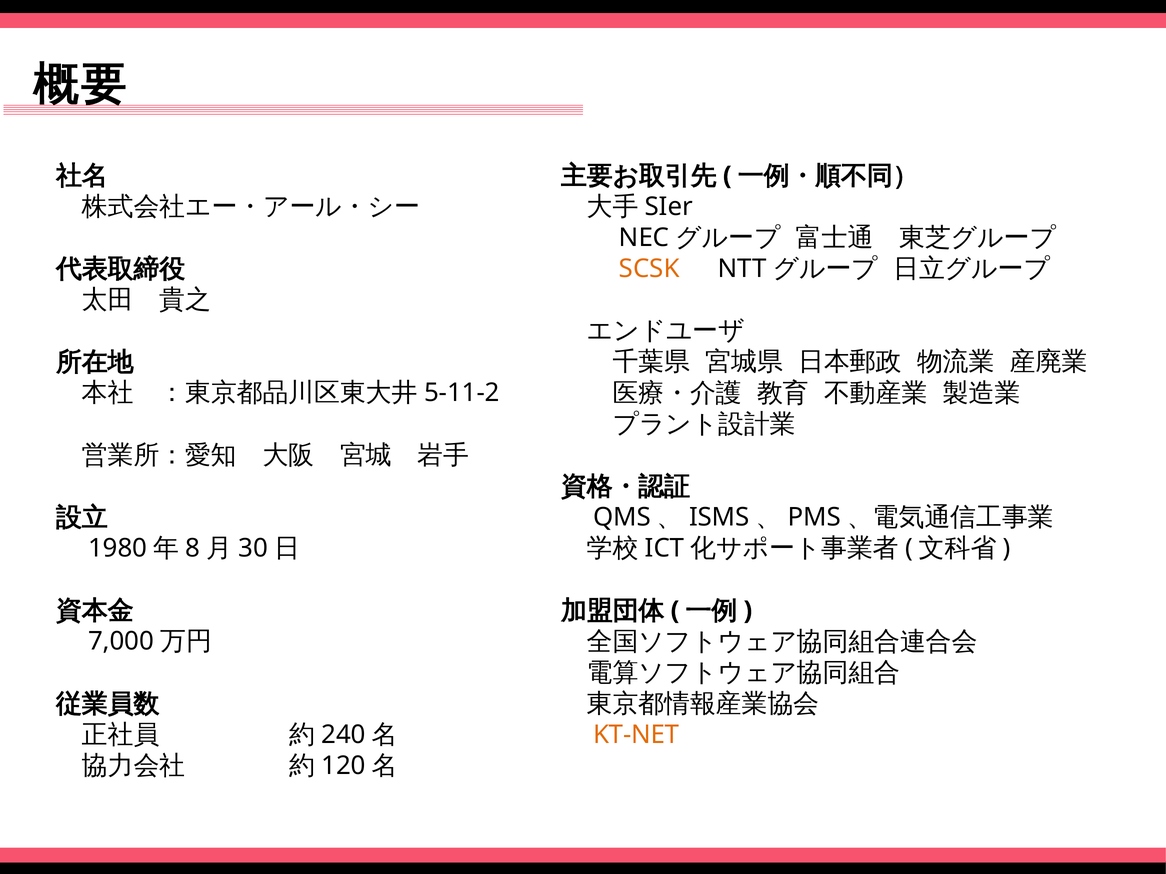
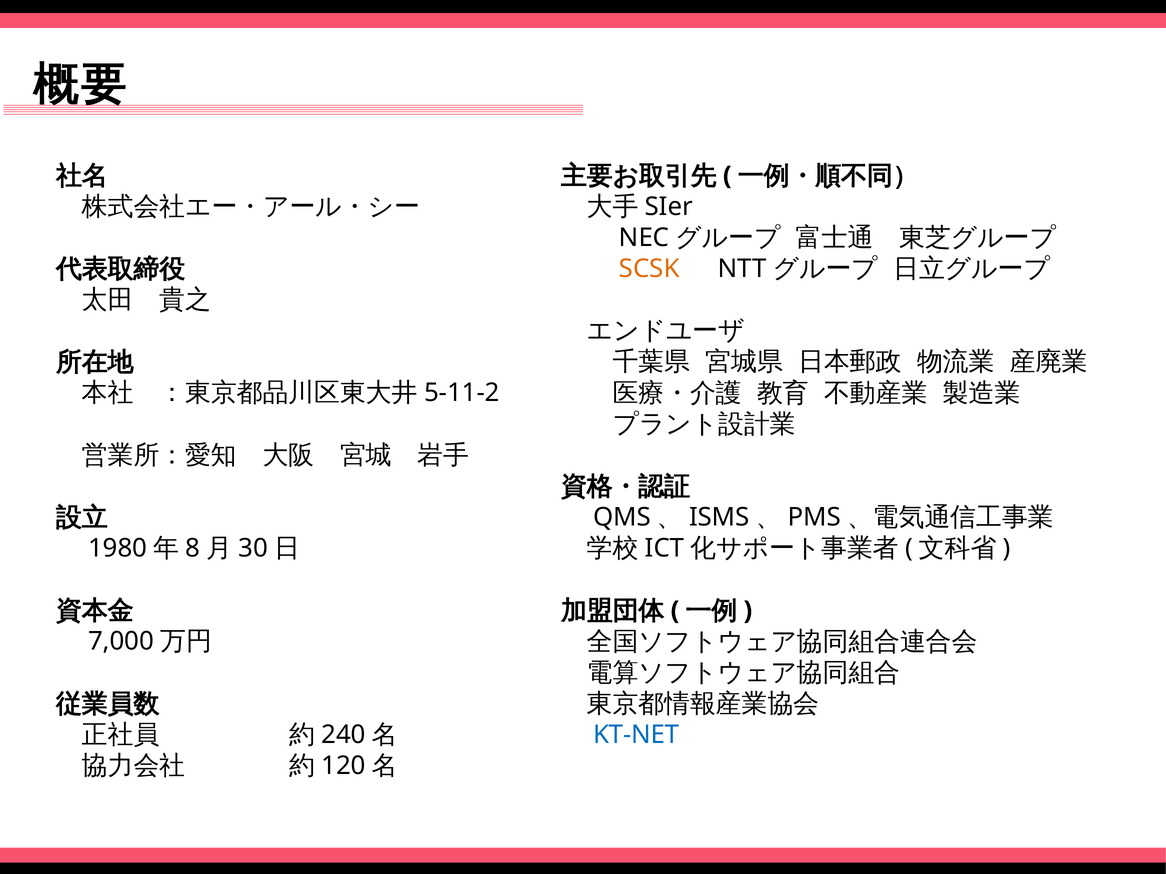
KT-NET colour: orange -> blue (636, 735)
